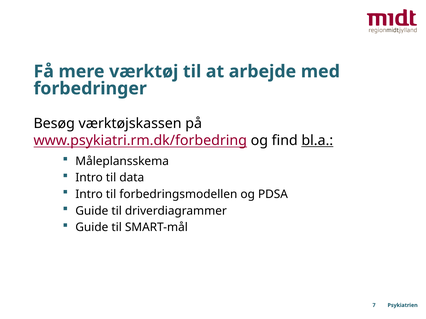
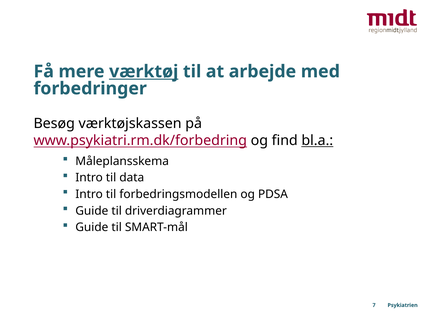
værktøj underline: none -> present (144, 72)
